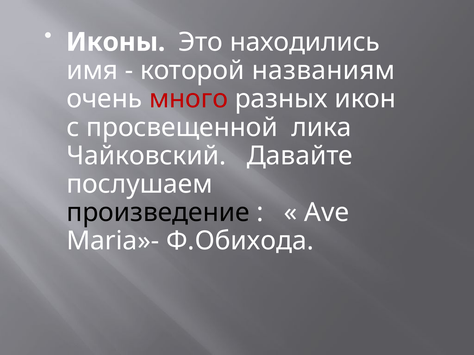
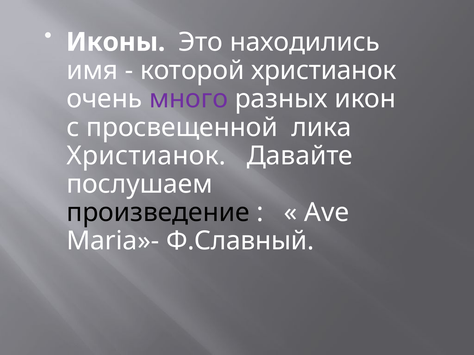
которой названиям: названиям -> христианок (324, 71)
много colour: red -> purple (188, 99)
Чайковский: Чайковский -> Христианок (146, 156)
Ф.Обихода: Ф.Обихода -> Ф.Славный (240, 241)
